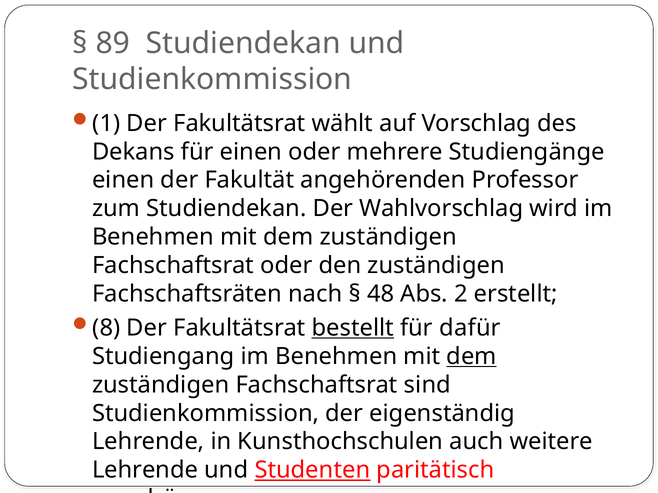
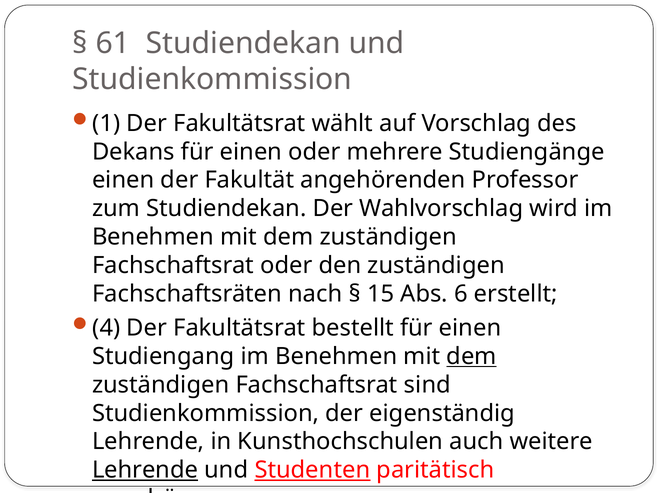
89: 89 -> 61 (113, 43)
48: 48 -> 15 (381, 294)
2: 2 -> 6 (461, 294)
8: 8 -> 4 (106, 328)
bestellt underline: present -> none (353, 328)
dafür: dafür -> einen (470, 328)
Lehrende underline: none -> present (145, 471)
